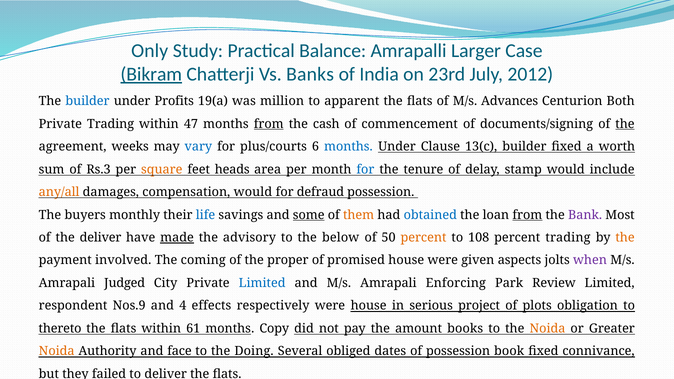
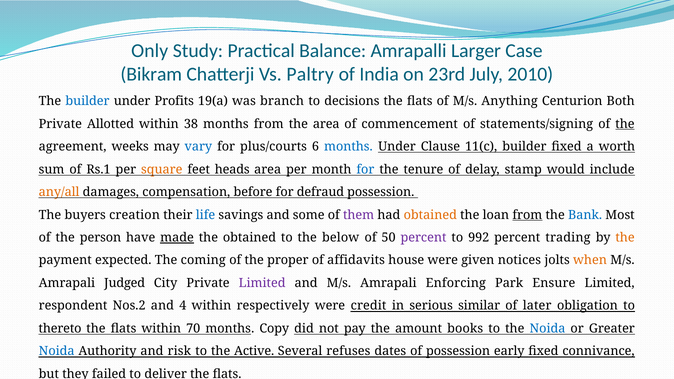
Bikram underline: present -> none (151, 74)
Banks: Banks -> Paltry (310, 74)
2012: 2012 -> 2010 (530, 74)
million: million -> branch (282, 101)
apparent: apparent -> decisions (352, 101)
Advances: Advances -> Anything (510, 101)
Private Trading: Trading -> Allotted (111, 124)
47: 47 -> 38 (191, 124)
from underline: present -> none (269, 124)
the cash: cash -> area (326, 124)
documents/signing: documents/signing -> statements/signing (537, 124)
13(c: 13(c -> 11(c (481, 147)
Rs.3: Rs.3 -> Rs.1 (98, 169)
compensation would: would -> before (253, 192)
monthly: monthly -> creation (135, 215)
some underline: present -> none (309, 215)
them colour: orange -> purple (359, 215)
obtained colour: blue -> orange (430, 215)
Bank colour: purple -> blue (585, 215)
the deliver: deliver -> person (101, 238)
the advisory: advisory -> obtained (249, 238)
percent colour: orange -> purple (424, 238)
108: 108 -> 992 (479, 238)
involved: involved -> expected (123, 260)
promised: promised -> affidavits (356, 260)
aspects: aspects -> notices (519, 260)
when colour: purple -> orange (590, 260)
Limited colour: blue -> purple (262, 283)
Review: Review -> Ensure (554, 283)
Nos.9: Nos.9 -> Nos.2 (129, 306)
4 effects: effects -> within (211, 306)
were house: house -> credit (369, 306)
project: project -> similar (479, 306)
plots: plots -> later (537, 306)
61: 61 -> 70 (193, 329)
Noida colour: orange -> blue (547, 329)
Noida colour: orange -> blue (57, 351)
face: face -> risk (179, 351)
Doing: Doing -> Active (254, 351)
obliged: obliged -> refuses (348, 351)
book: book -> early (509, 351)
